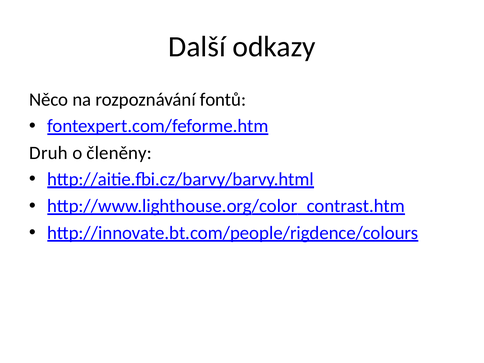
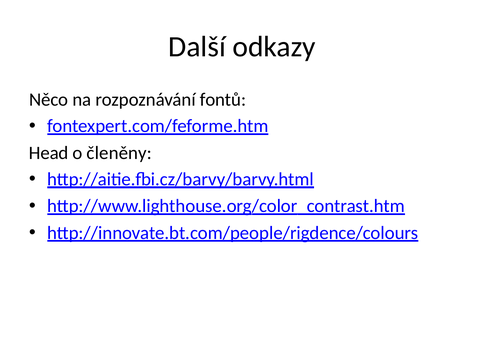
Druh: Druh -> Head (49, 153)
